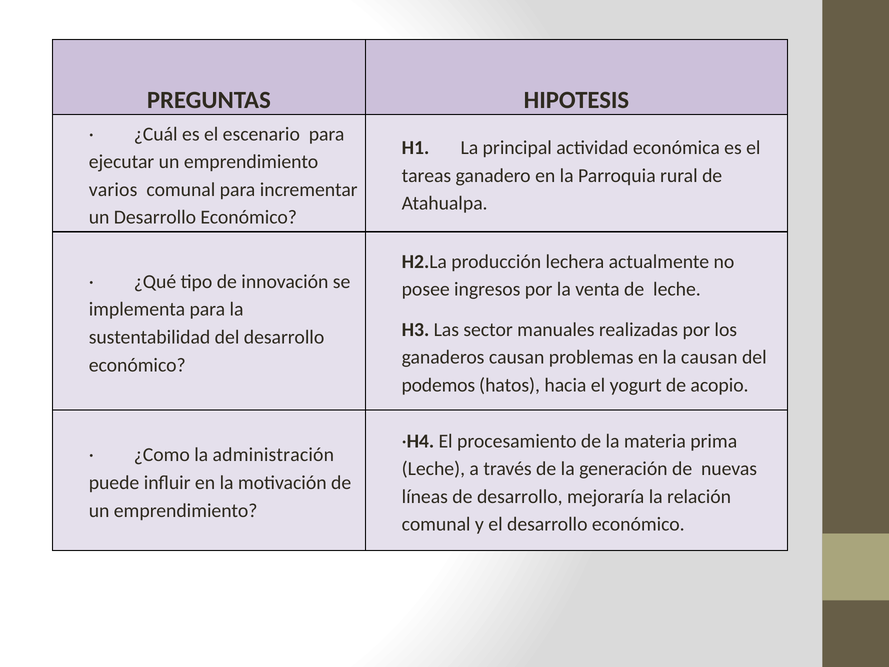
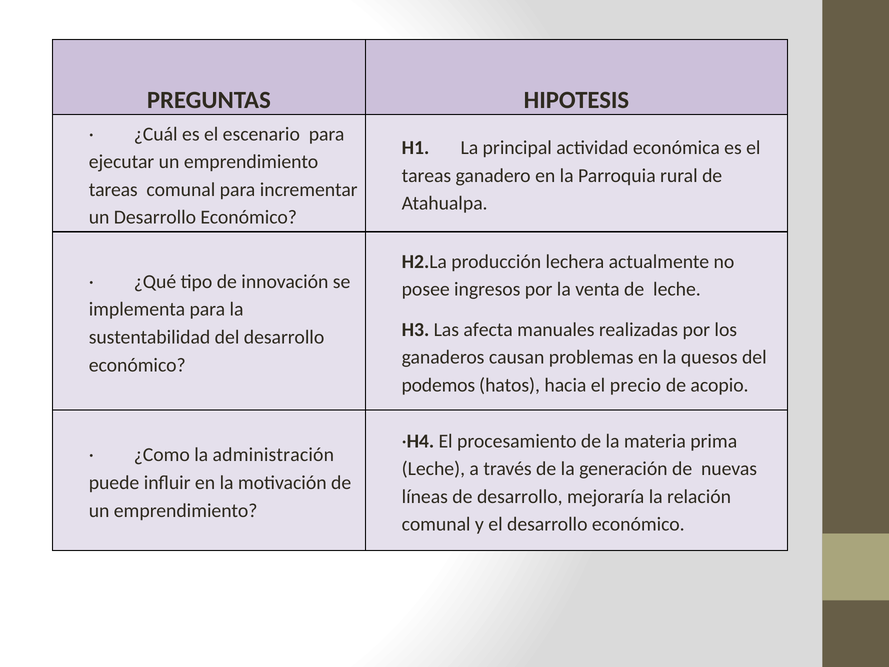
varios: varios -> tareas (113, 189)
sector: sector -> afecta (488, 329)
la causan: causan -> quesos (709, 357)
yogurt: yogurt -> precio (635, 385)
